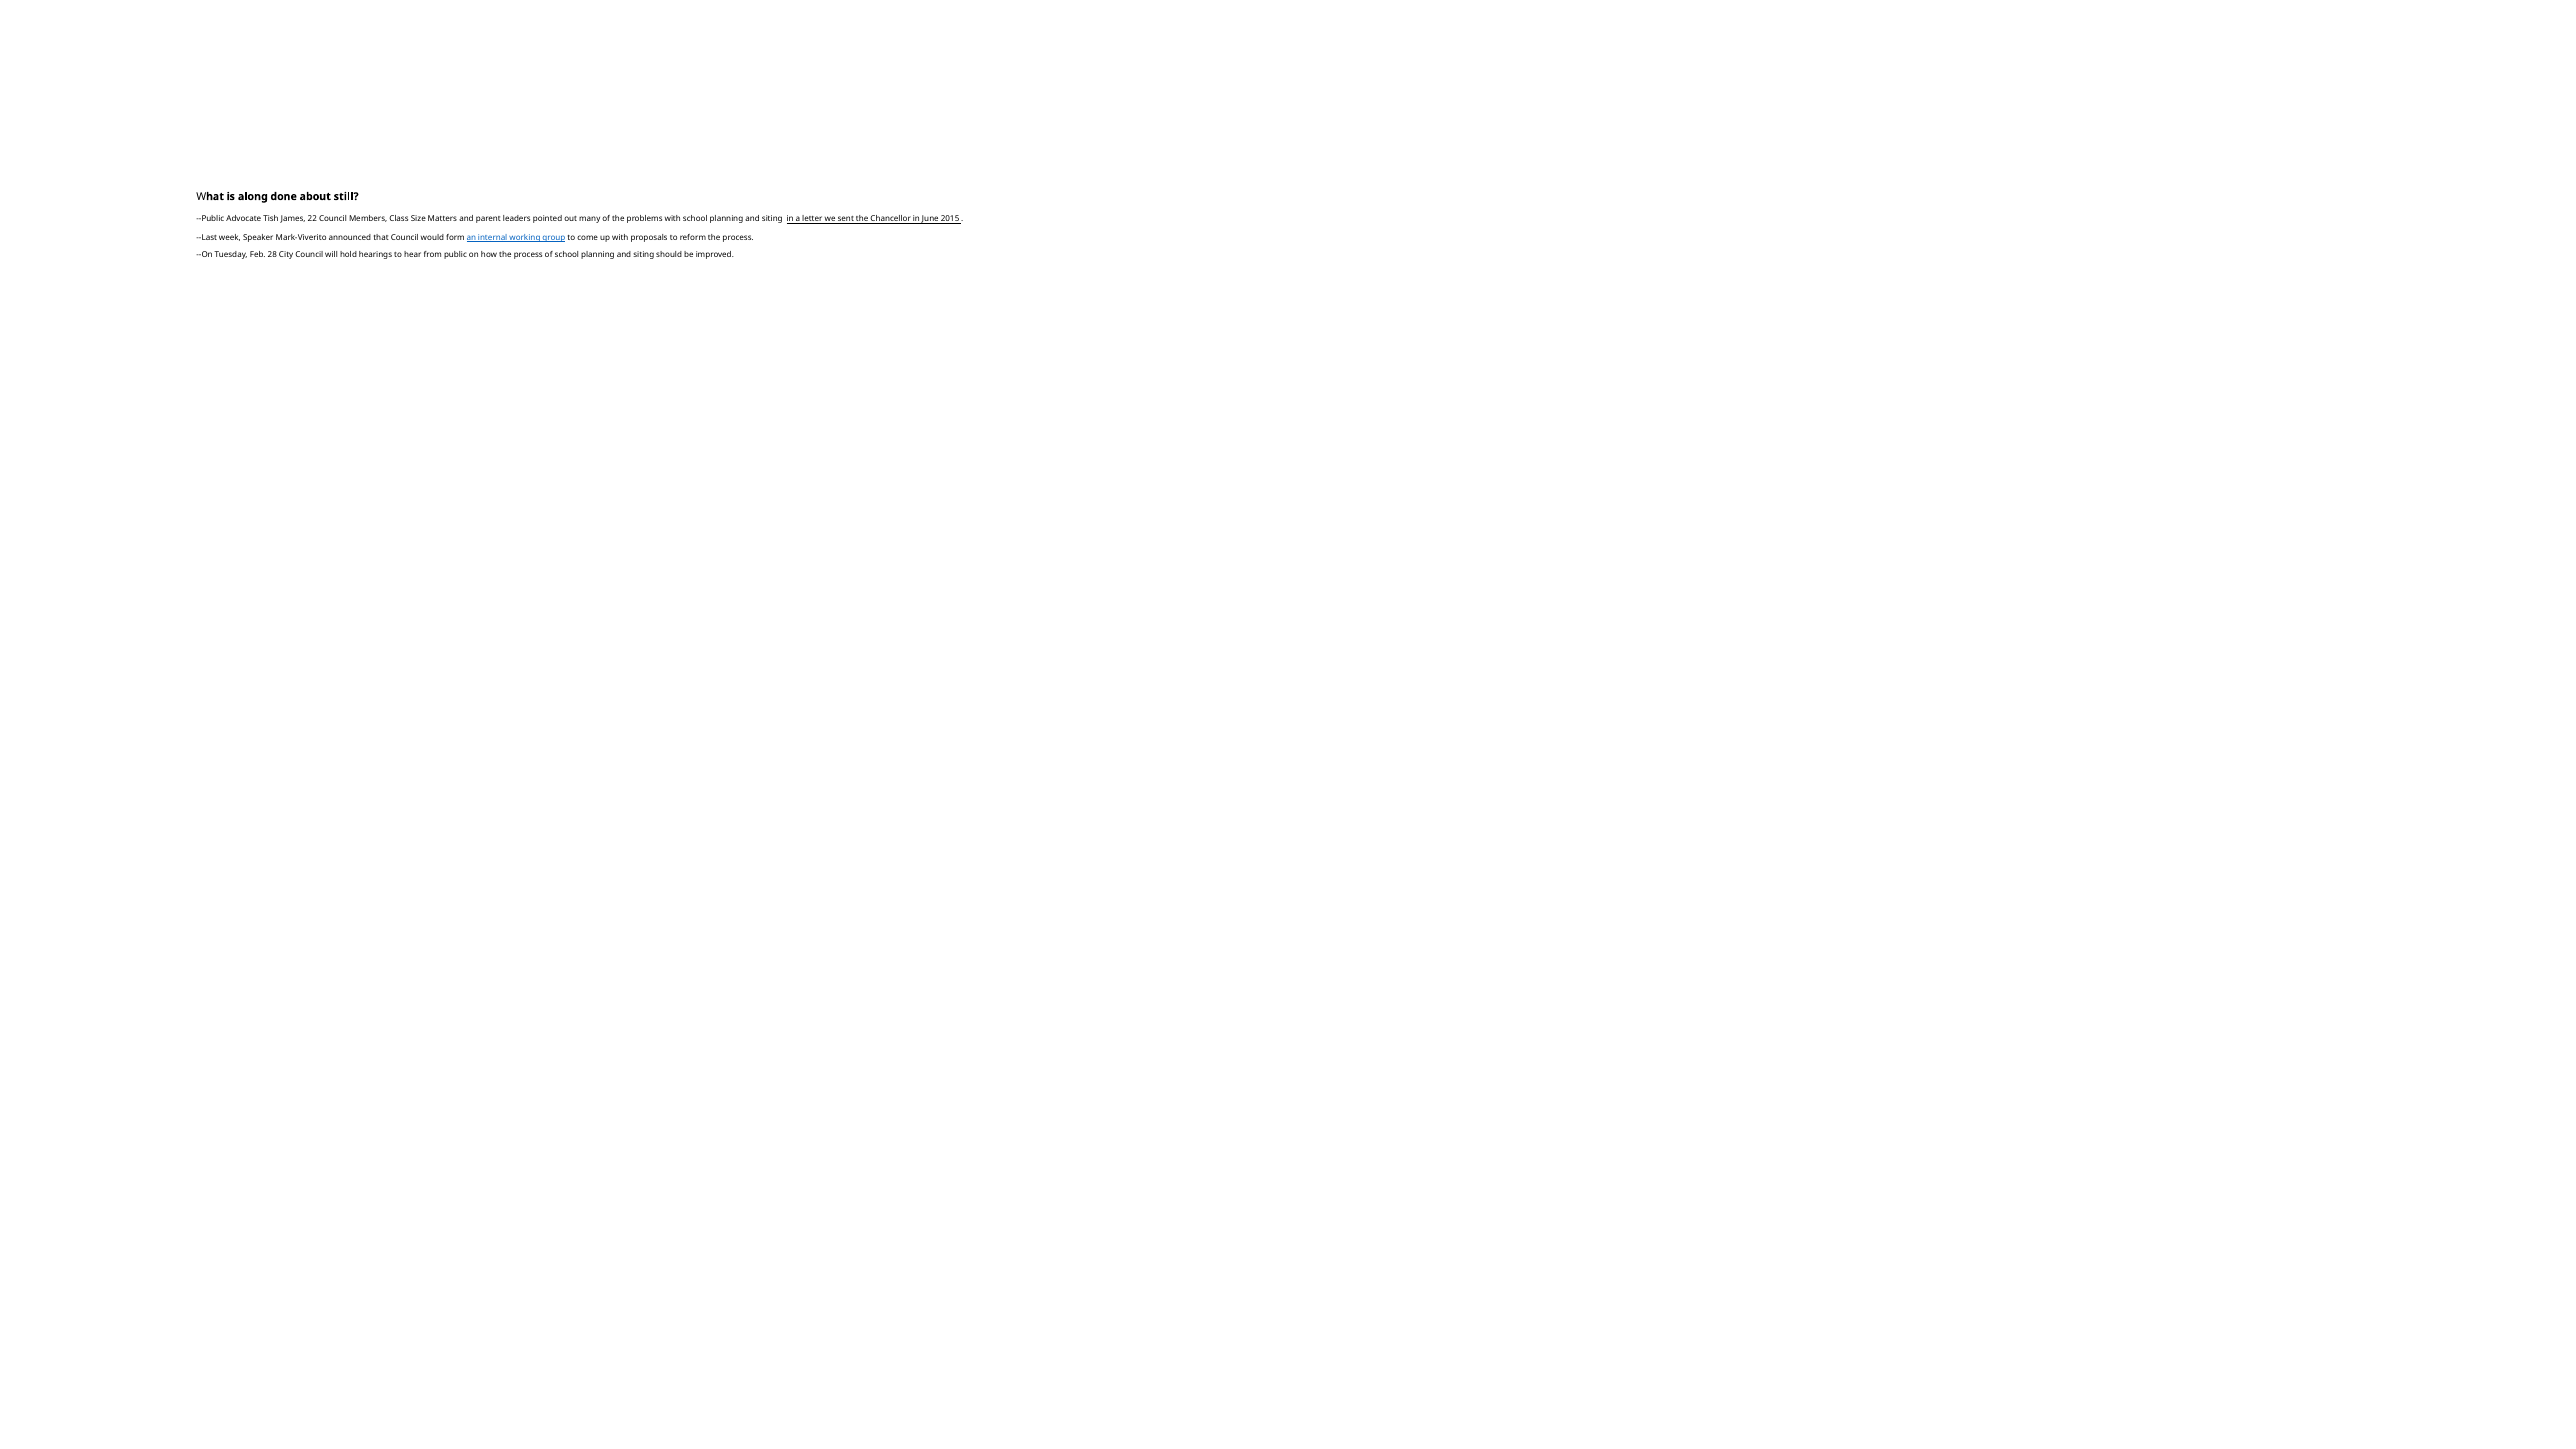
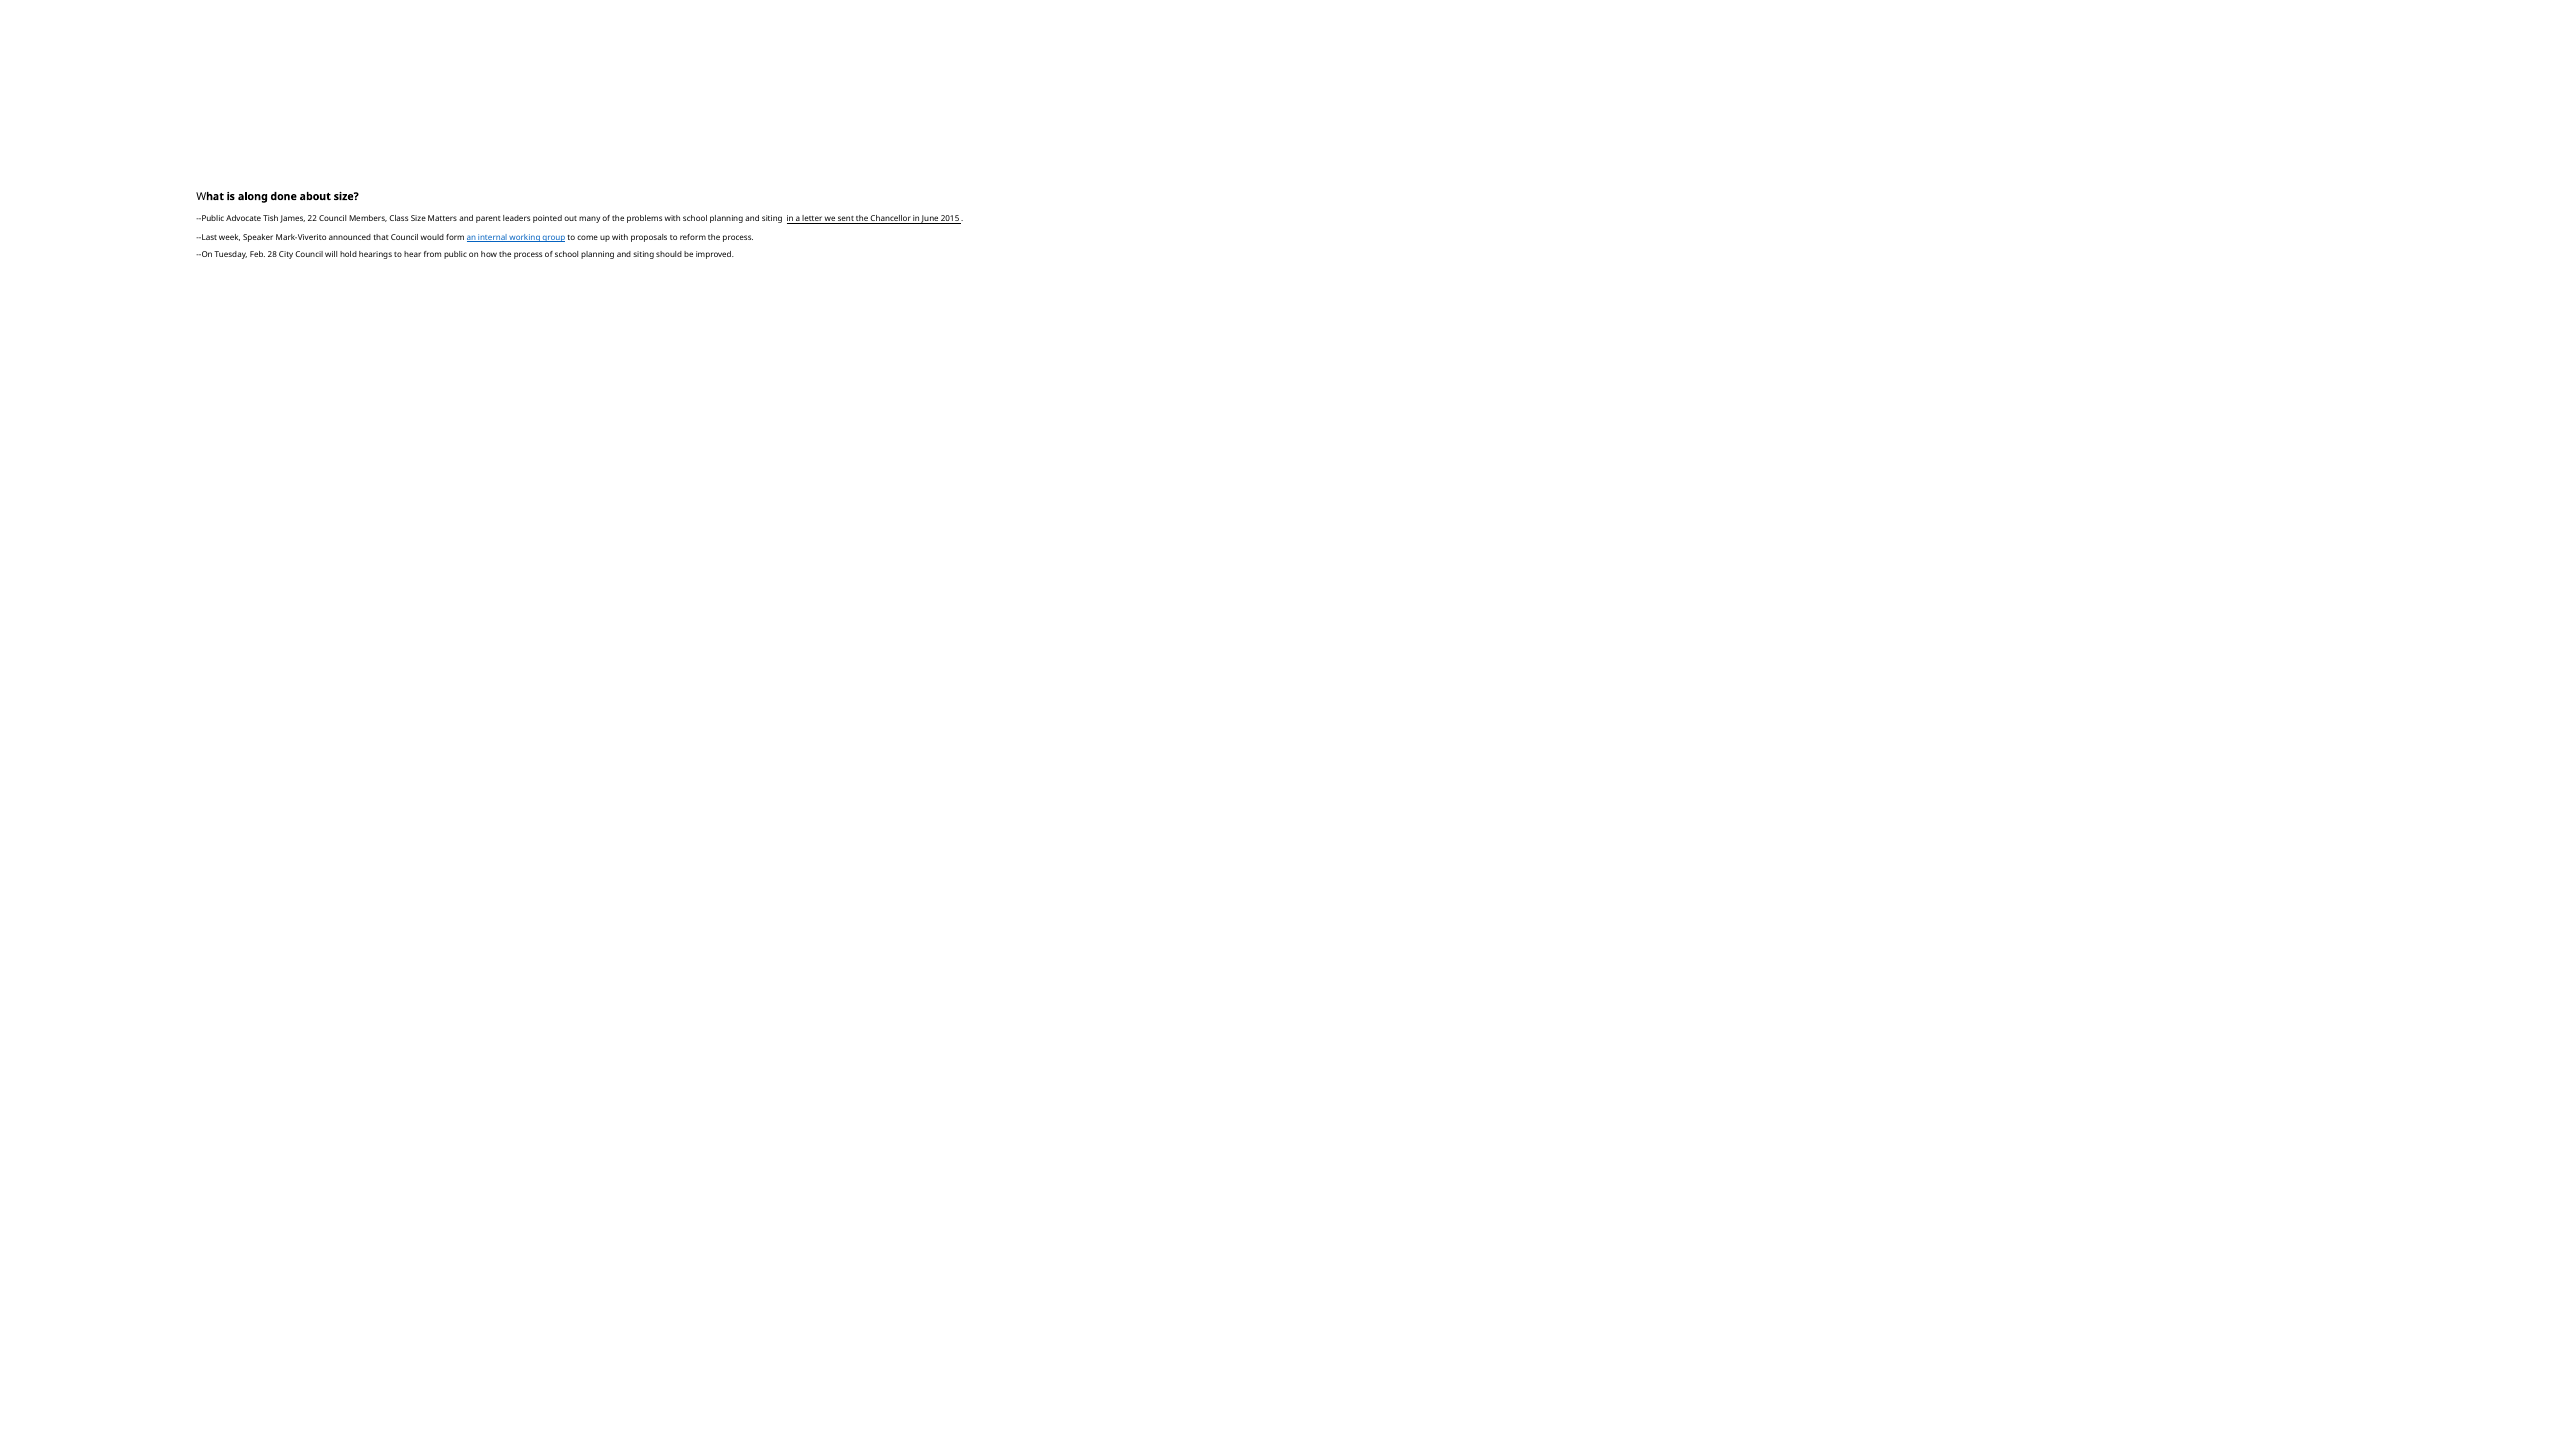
about still: still -> size (346, 197)
